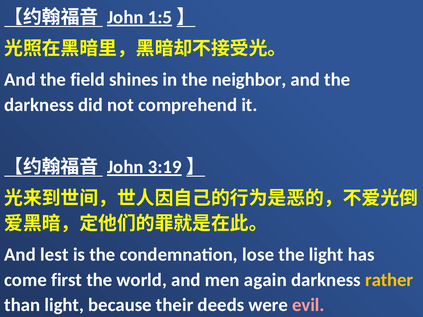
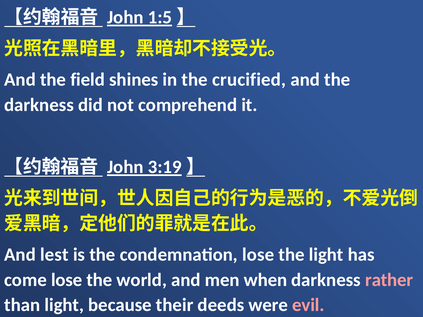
neighbor: neighbor -> crucified (249, 80)
come first: first -> lose (67, 280)
again: again -> when (266, 280)
rather colour: yellow -> pink (389, 280)
